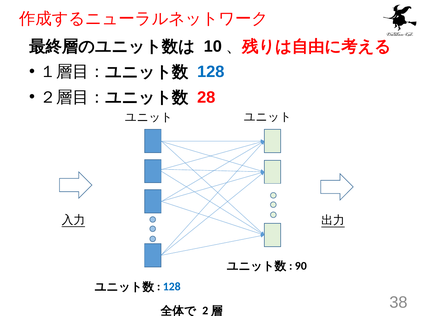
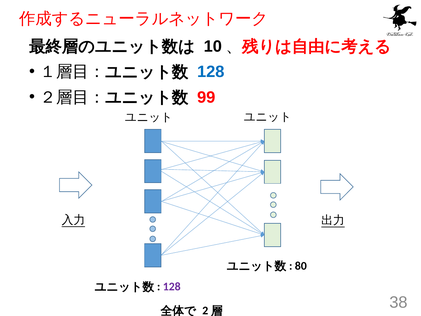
28: 28 -> 99 (206, 97)
90: 90 -> 80 (301, 266)
128 colour: blue -> purple (172, 287)
